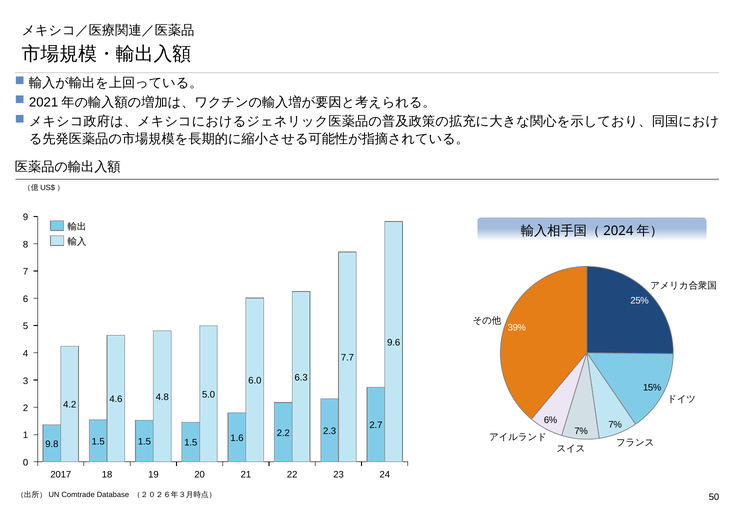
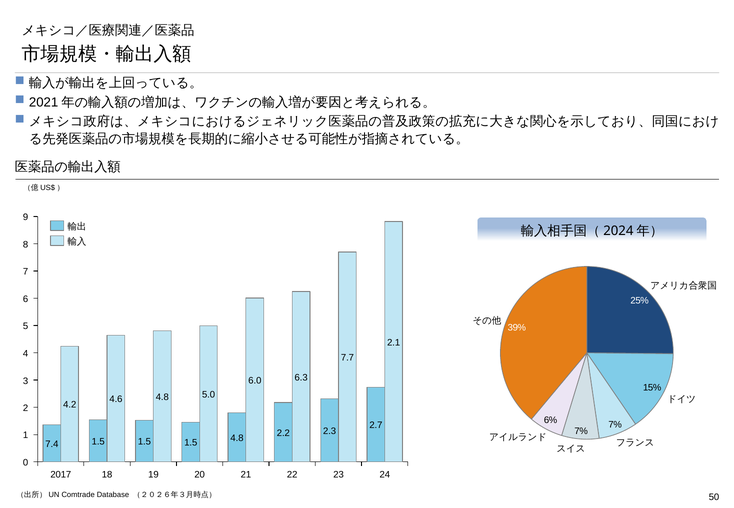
9.6: 9.6 -> 2.1 (394, 343)
1.6: 1.6 -> 4.8 (237, 438)
9.8: 9.8 -> 7.4 (52, 444)
